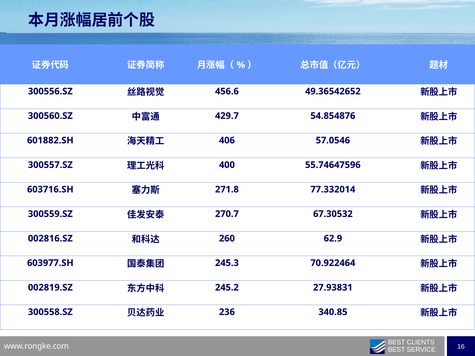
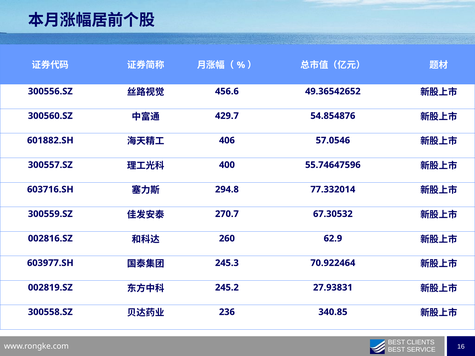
271.8: 271.8 -> 294.8 (227, 190)
